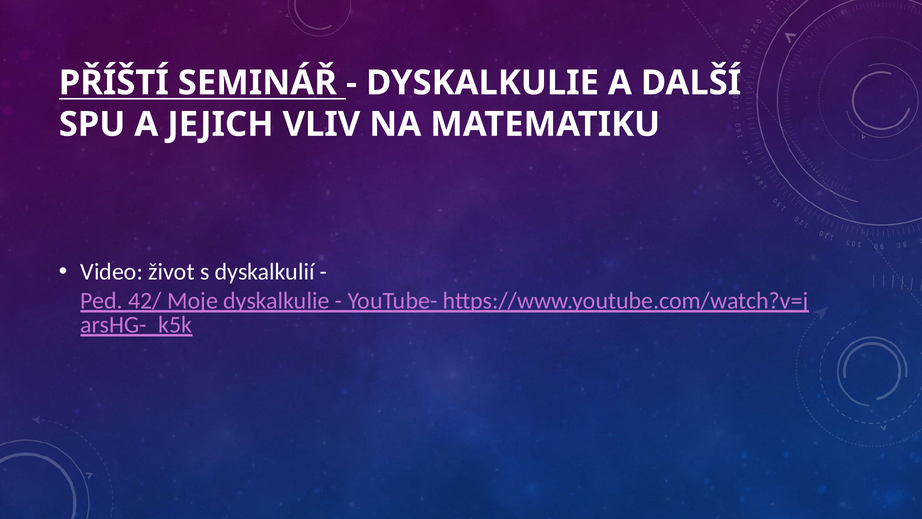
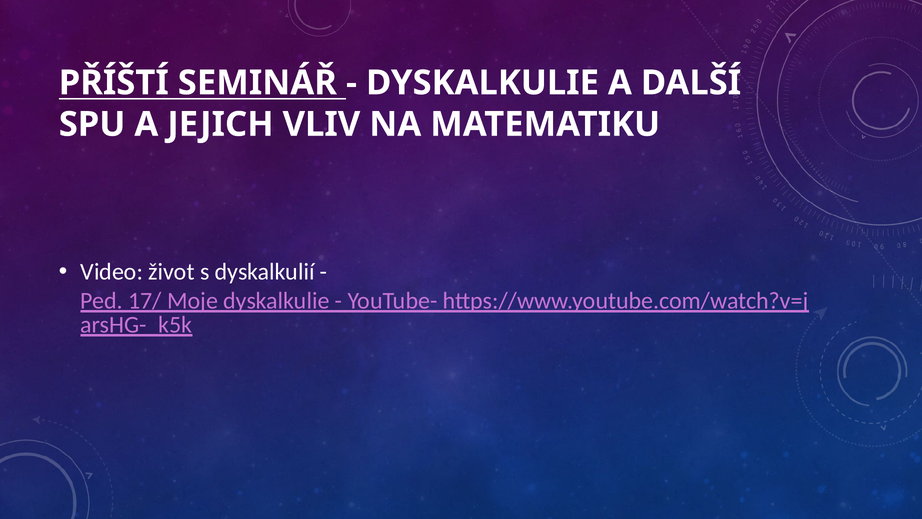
42/: 42/ -> 17/ (145, 301)
